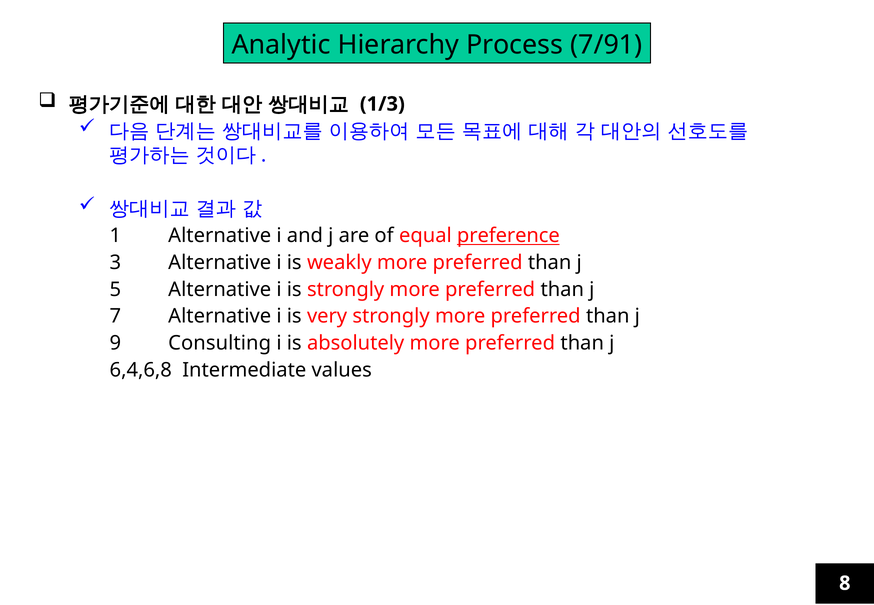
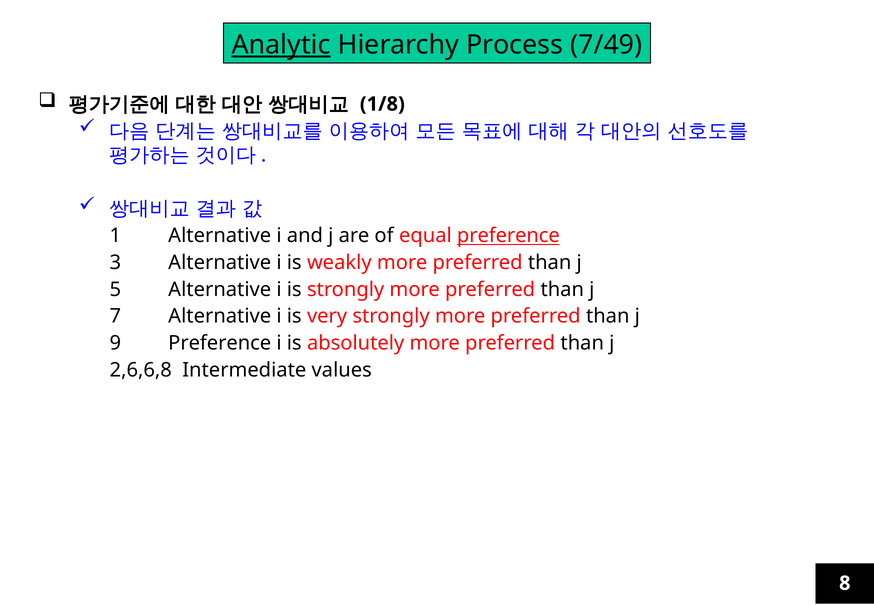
Analytic underline: none -> present (281, 45)
7/91: 7/91 -> 7/49 (606, 45)
1/3: 1/3 -> 1/8 (382, 104)
9 Consulting: Consulting -> Preference (220, 343)
6,4,6,8: 6,4,6,8 -> 2,6,6,8 (141, 370)
